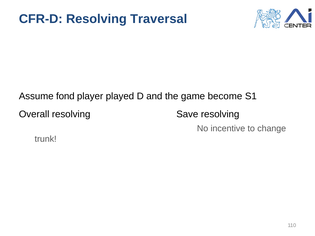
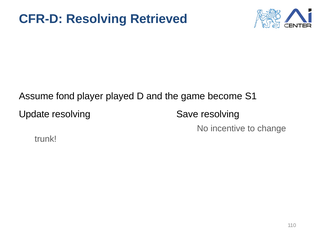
Traversal: Traversal -> Retrieved (159, 19)
Overall: Overall -> Update (34, 114)
